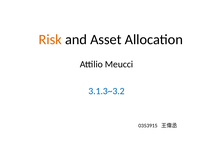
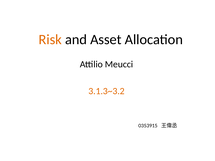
3.1.3~3.2 colour: blue -> orange (107, 91)
